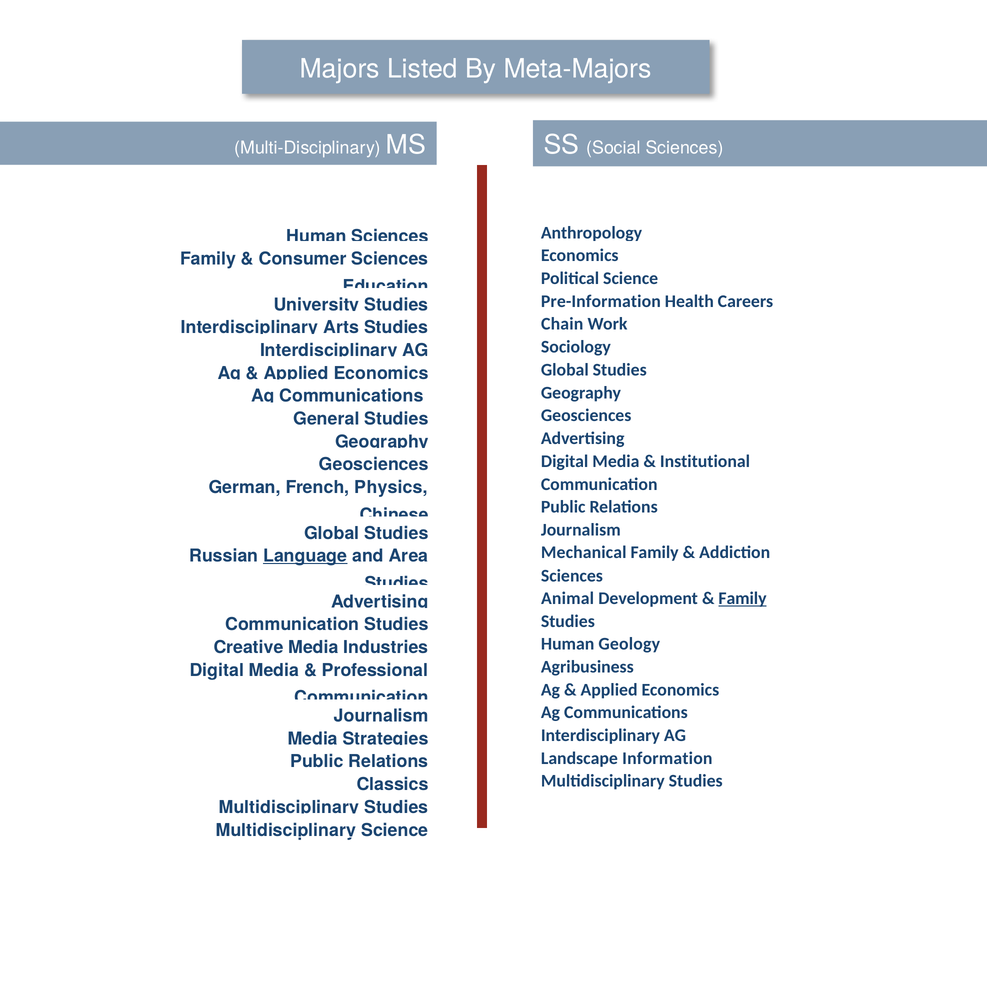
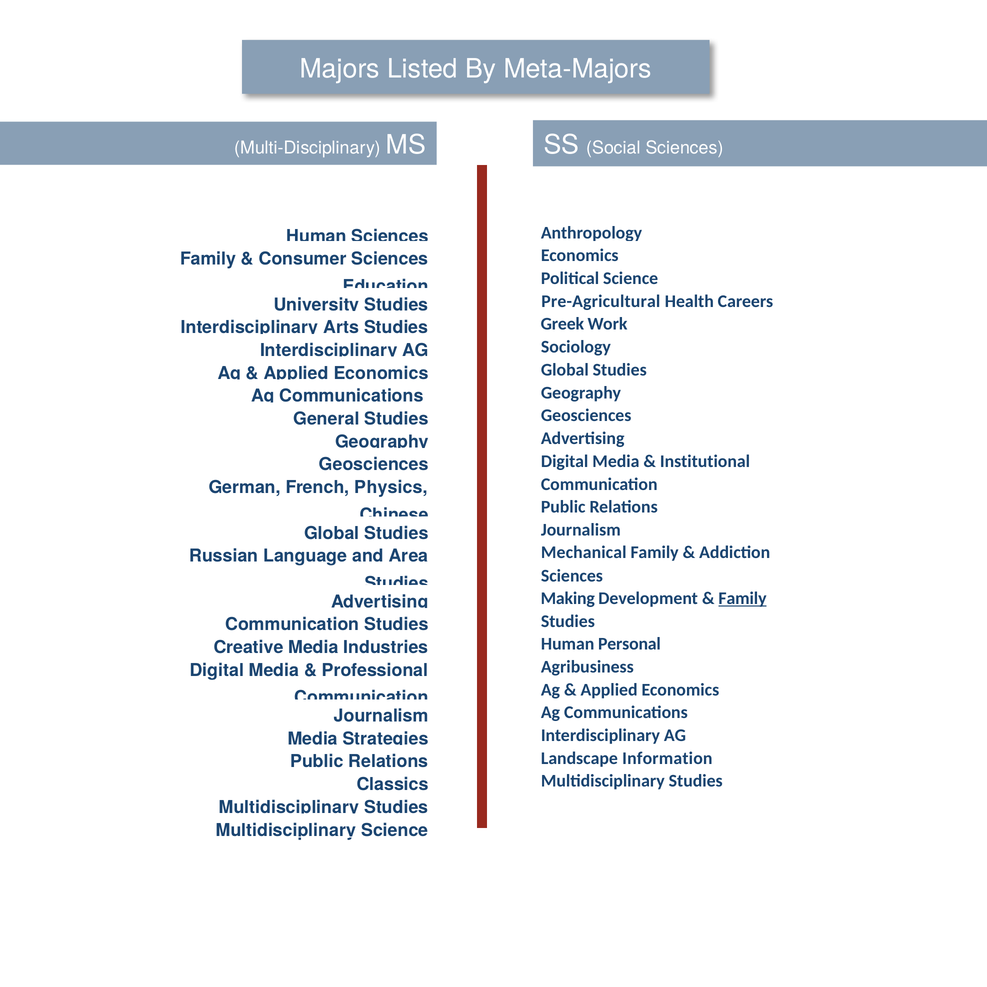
Pre-Information: Pre-Information -> Pre-Agricultural (601, 301)
Chain: Chain -> Greek (562, 324)
Language underline: present -> none (305, 556)
Animal: Animal -> Making (568, 598)
Geology: Geology -> Personal (629, 644)
